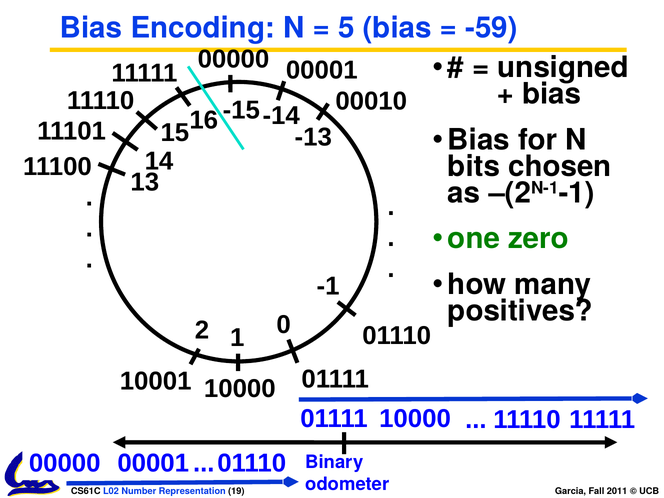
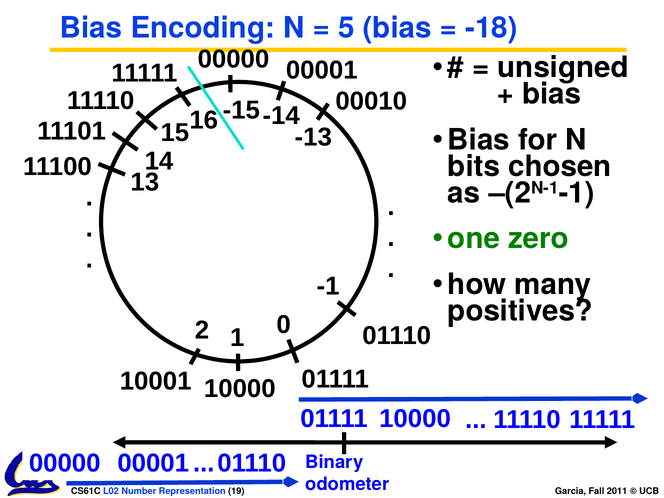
-59: -59 -> -18 (491, 28)
